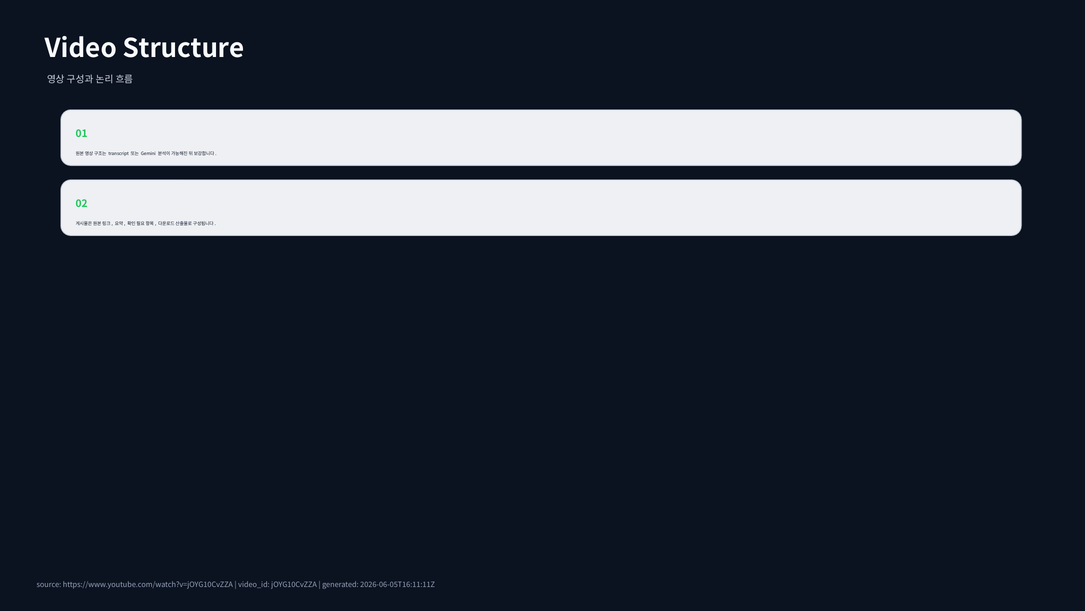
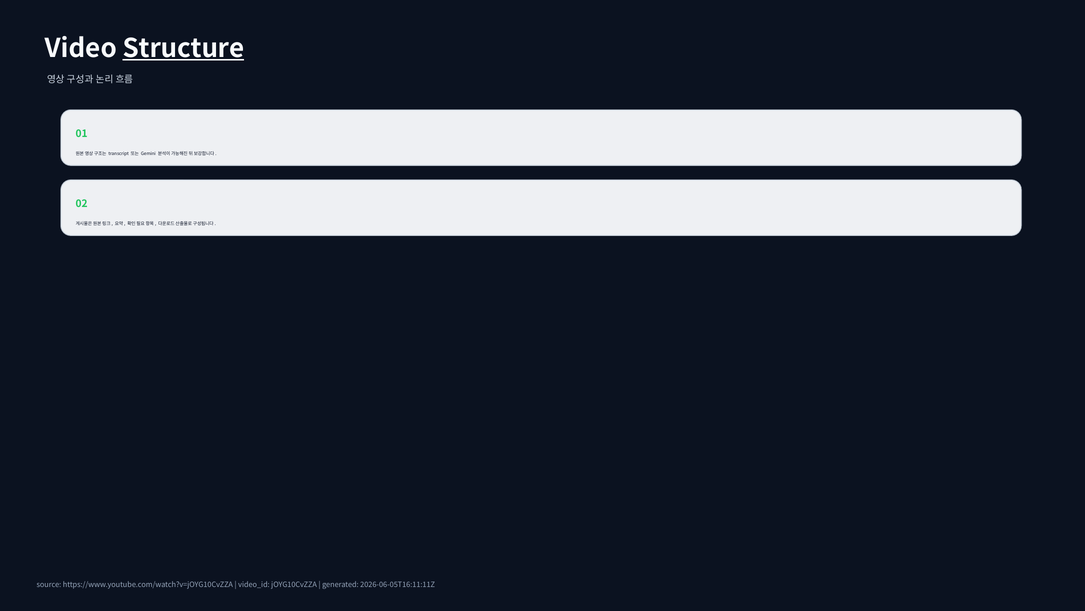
Structure underline: none -> present (183, 49)
